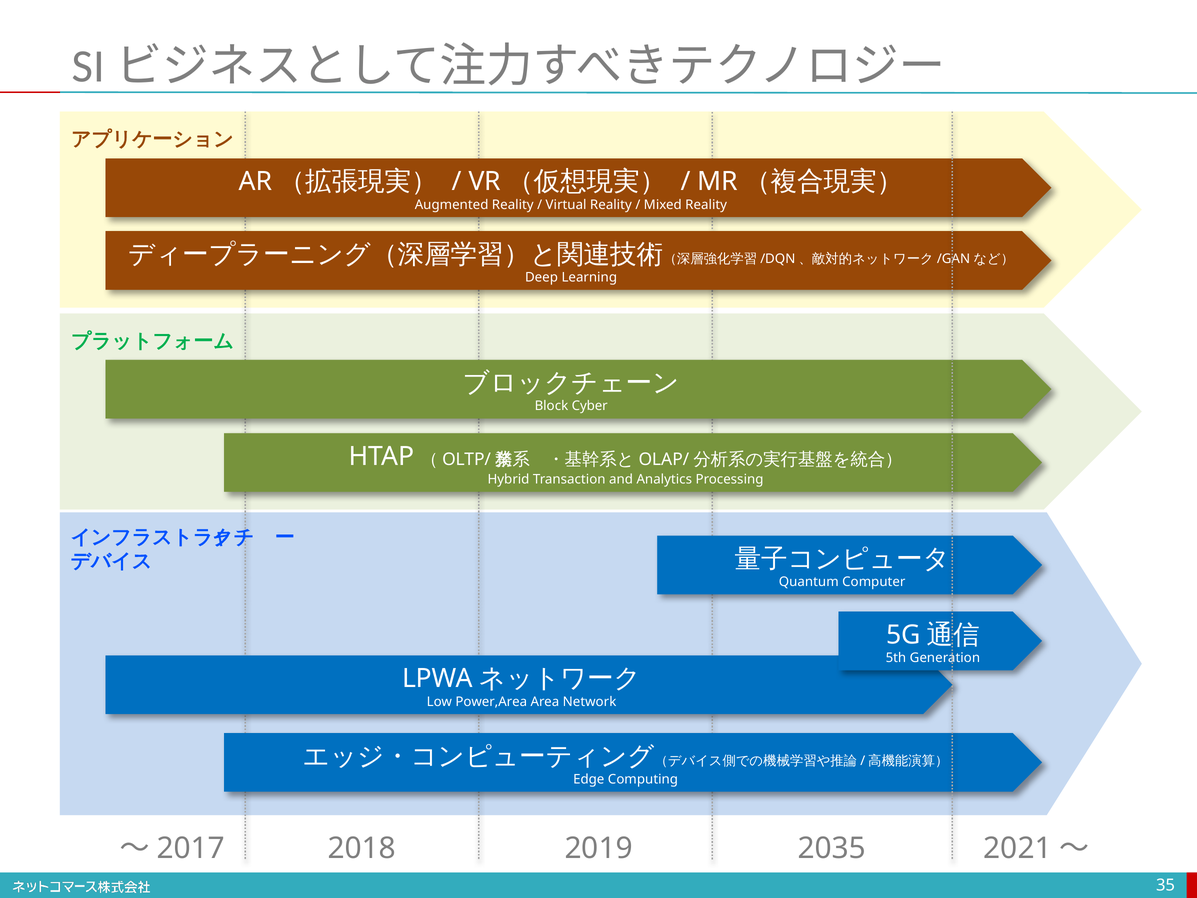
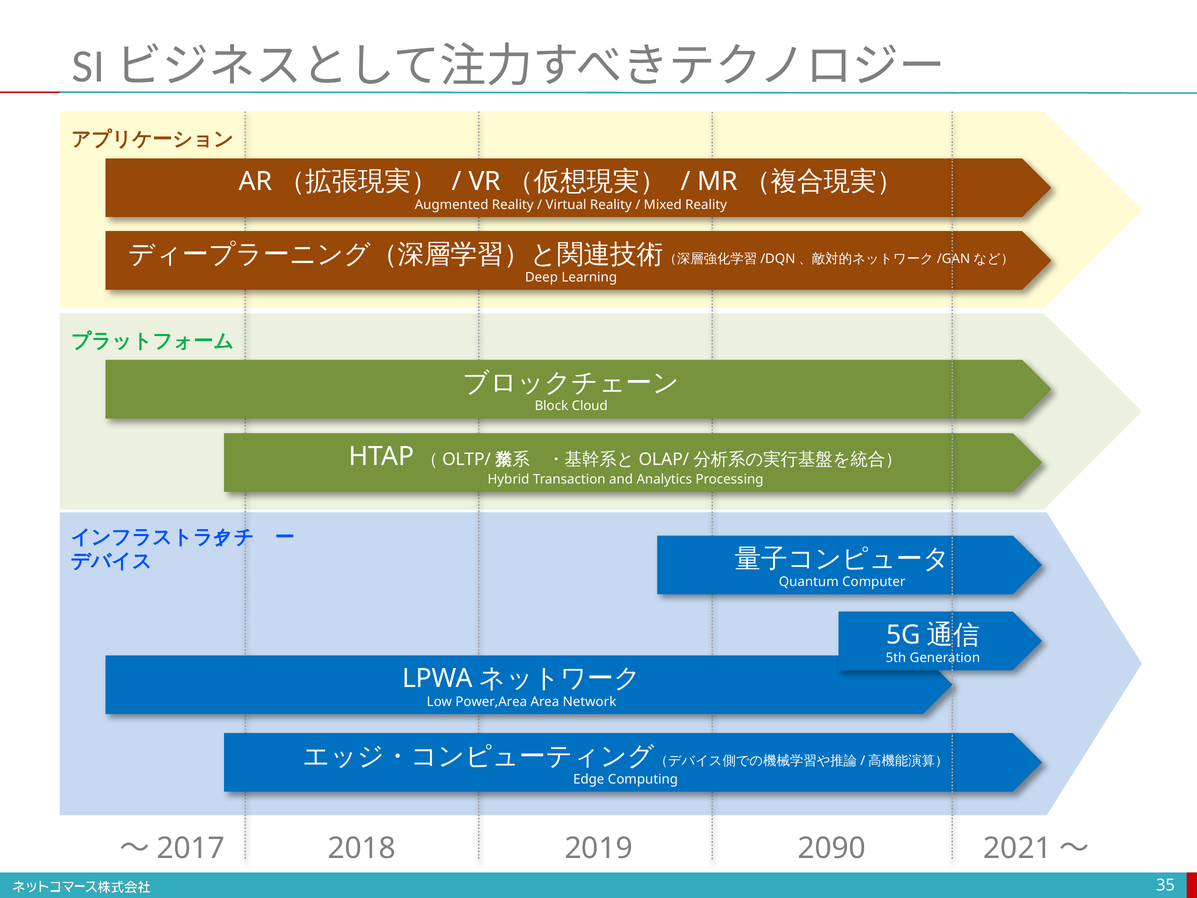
Cyber: Cyber -> Cloud (590, 406)
2035: 2035 -> 2090 (832, 848)
